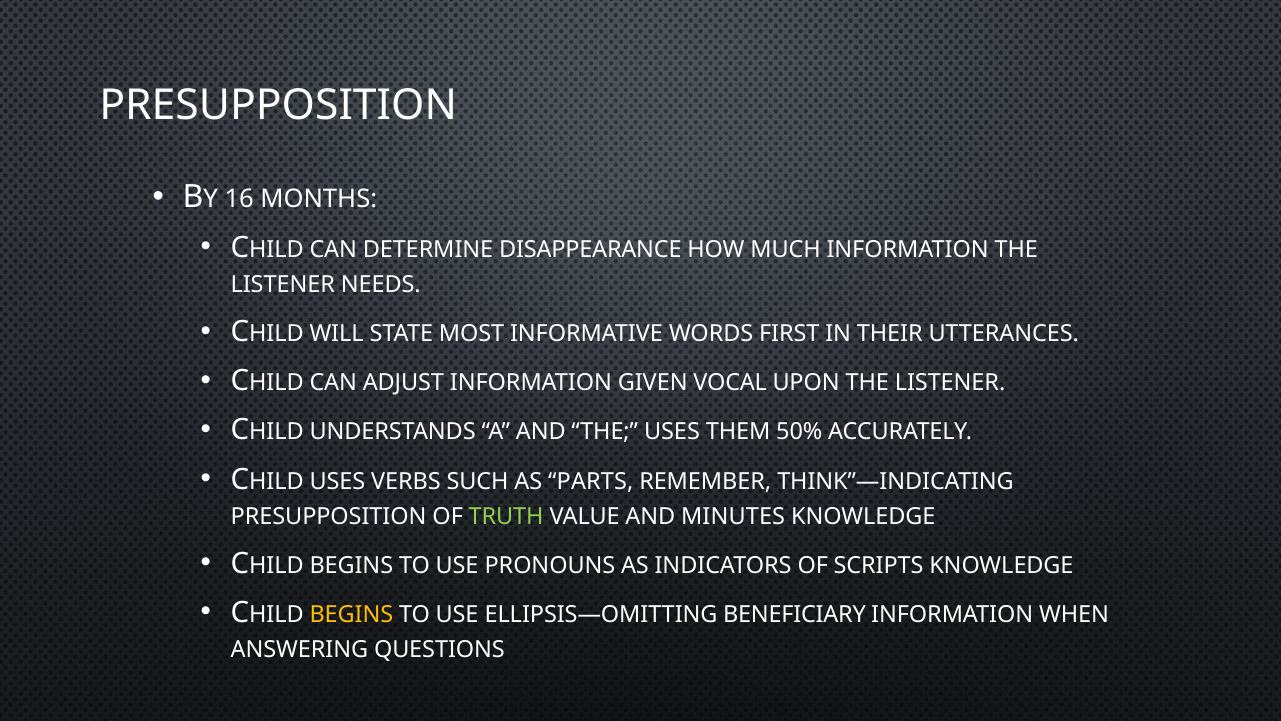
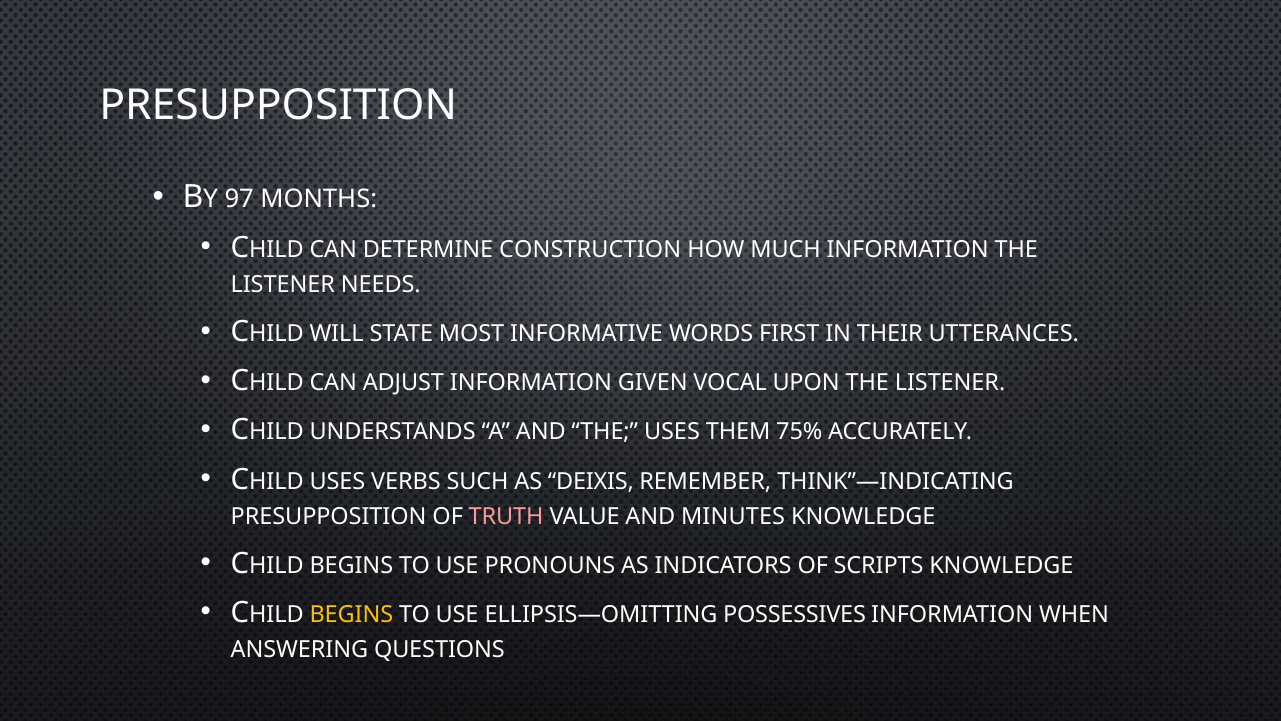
16: 16 -> 97 (239, 199)
DISAPPEARANCE: DISAPPEARANCE -> CONSTRUCTION (590, 250)
50%: 50% -> 75% (799, 432)
PARTS: PARTS -> DEIXIS (591, 481)
TRUTH colour: light green -> pink (506, 516)
BENEFICIARY: BENEFICIARY -> POSSESSIVES (795, 614)
